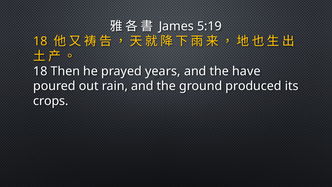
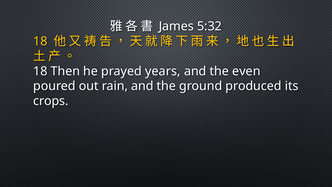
5:19: 5:19 -> 5:32 (209, 26)
have: have -> even (246, 71)
